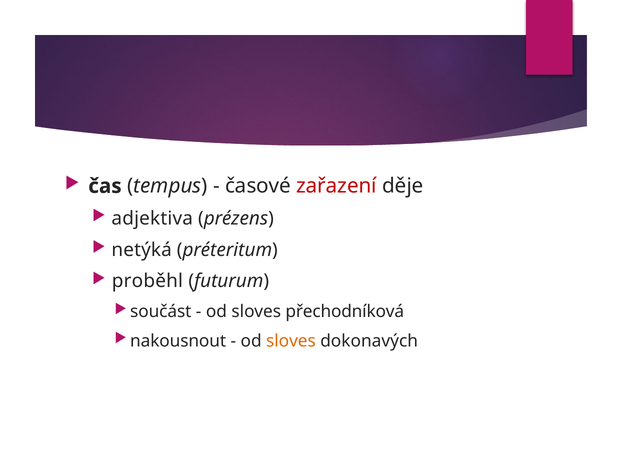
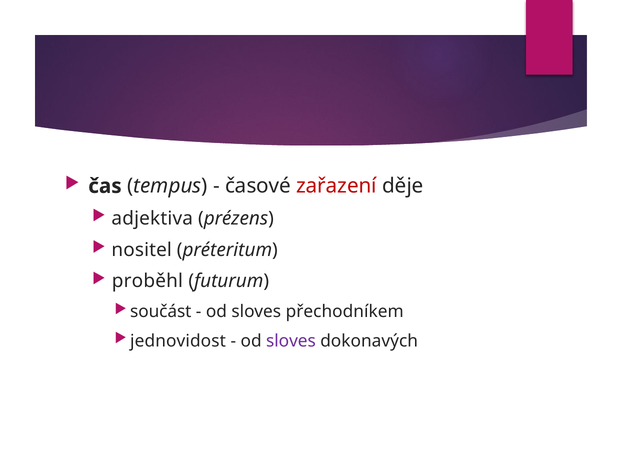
netýká: netýká -> nositel (142, 250)
přechodníková: přechodníková -> přechodníkem (345, 311)
nakousnout: nakousnout -> jednovidost (178, 341)
sloves colour: orange -> purple (291, 341)
